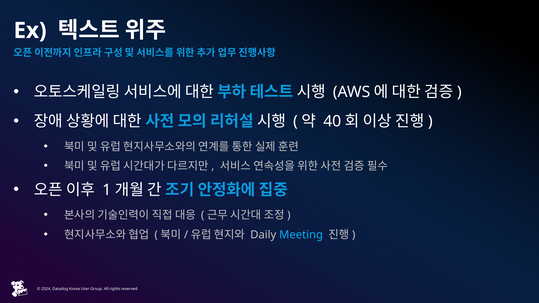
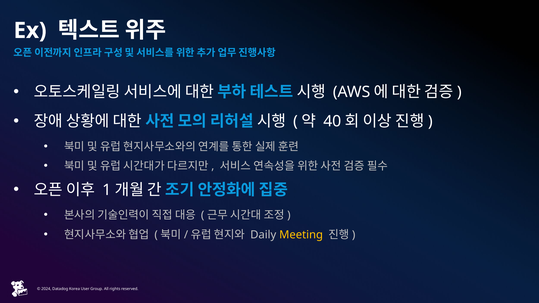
Meeting colour: light blue -> yellow (301, 235)
